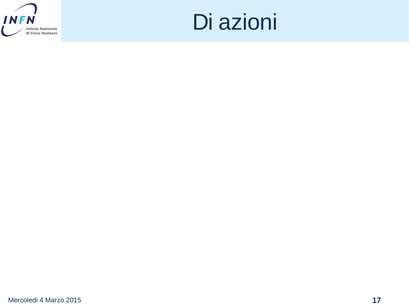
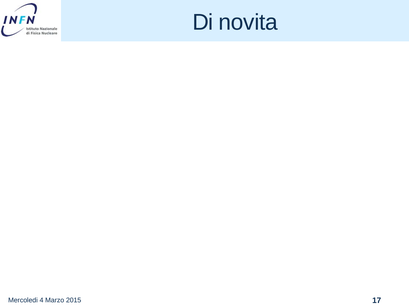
azioni: azioni -> novita (248, 22)
